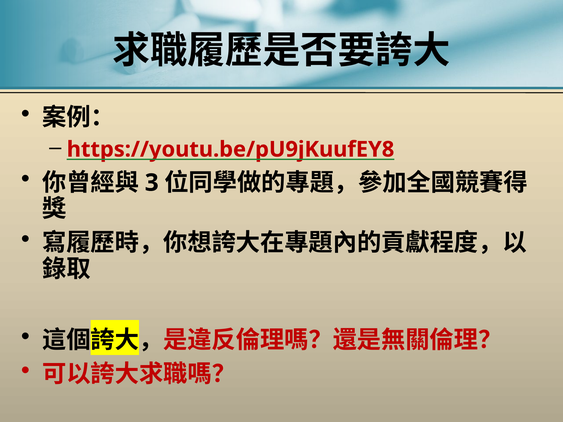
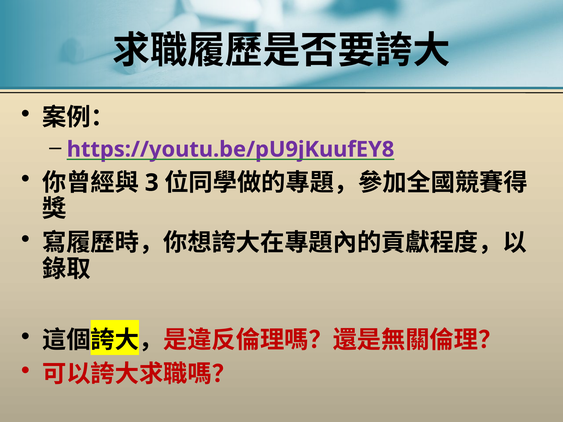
https://youtu.be/pU9jKuufEY8 colour: red -> purple (231, 149)
